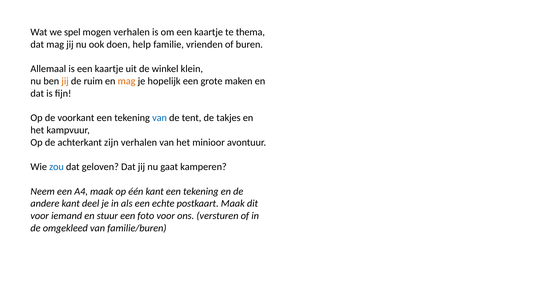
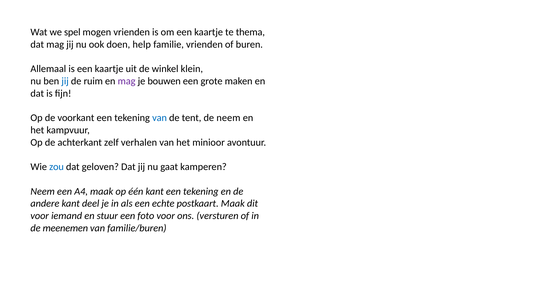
mogen verhalen: verhalen -> vrienden (132, 32)
jij colour: orange -> blue (65, 81)
mag colour: orange -> purple (127, 81)
hopelijk: hopelijk -> bouwen (164, 81)
de takjes: takjes -> neem (228, 118)
zijn: zijn -> zelf (111, 142)
omgekleed: omgekleed -> meenemen (65, 228)
